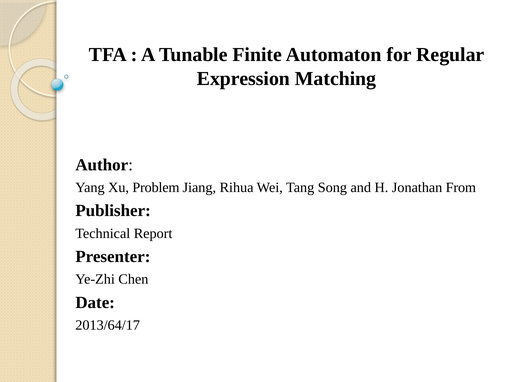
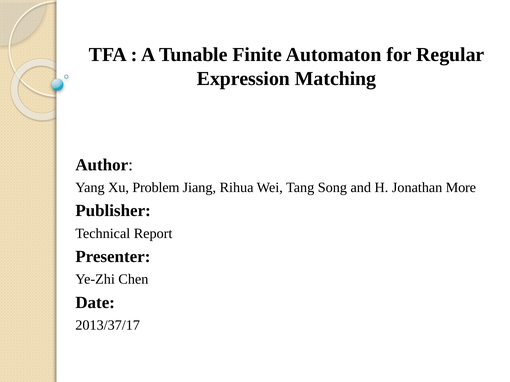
From: From -> More (461, 188)
2013/64/17: 2013/64/17 -> 2013/37/17 (108, 326)
